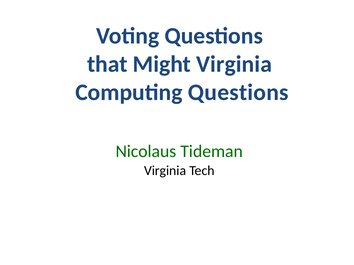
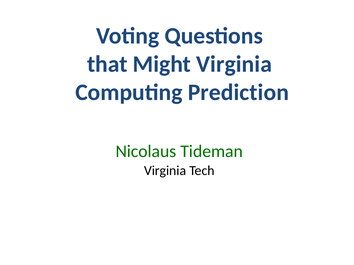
Computing Questions: Questions -> Prediction (238, 93)
